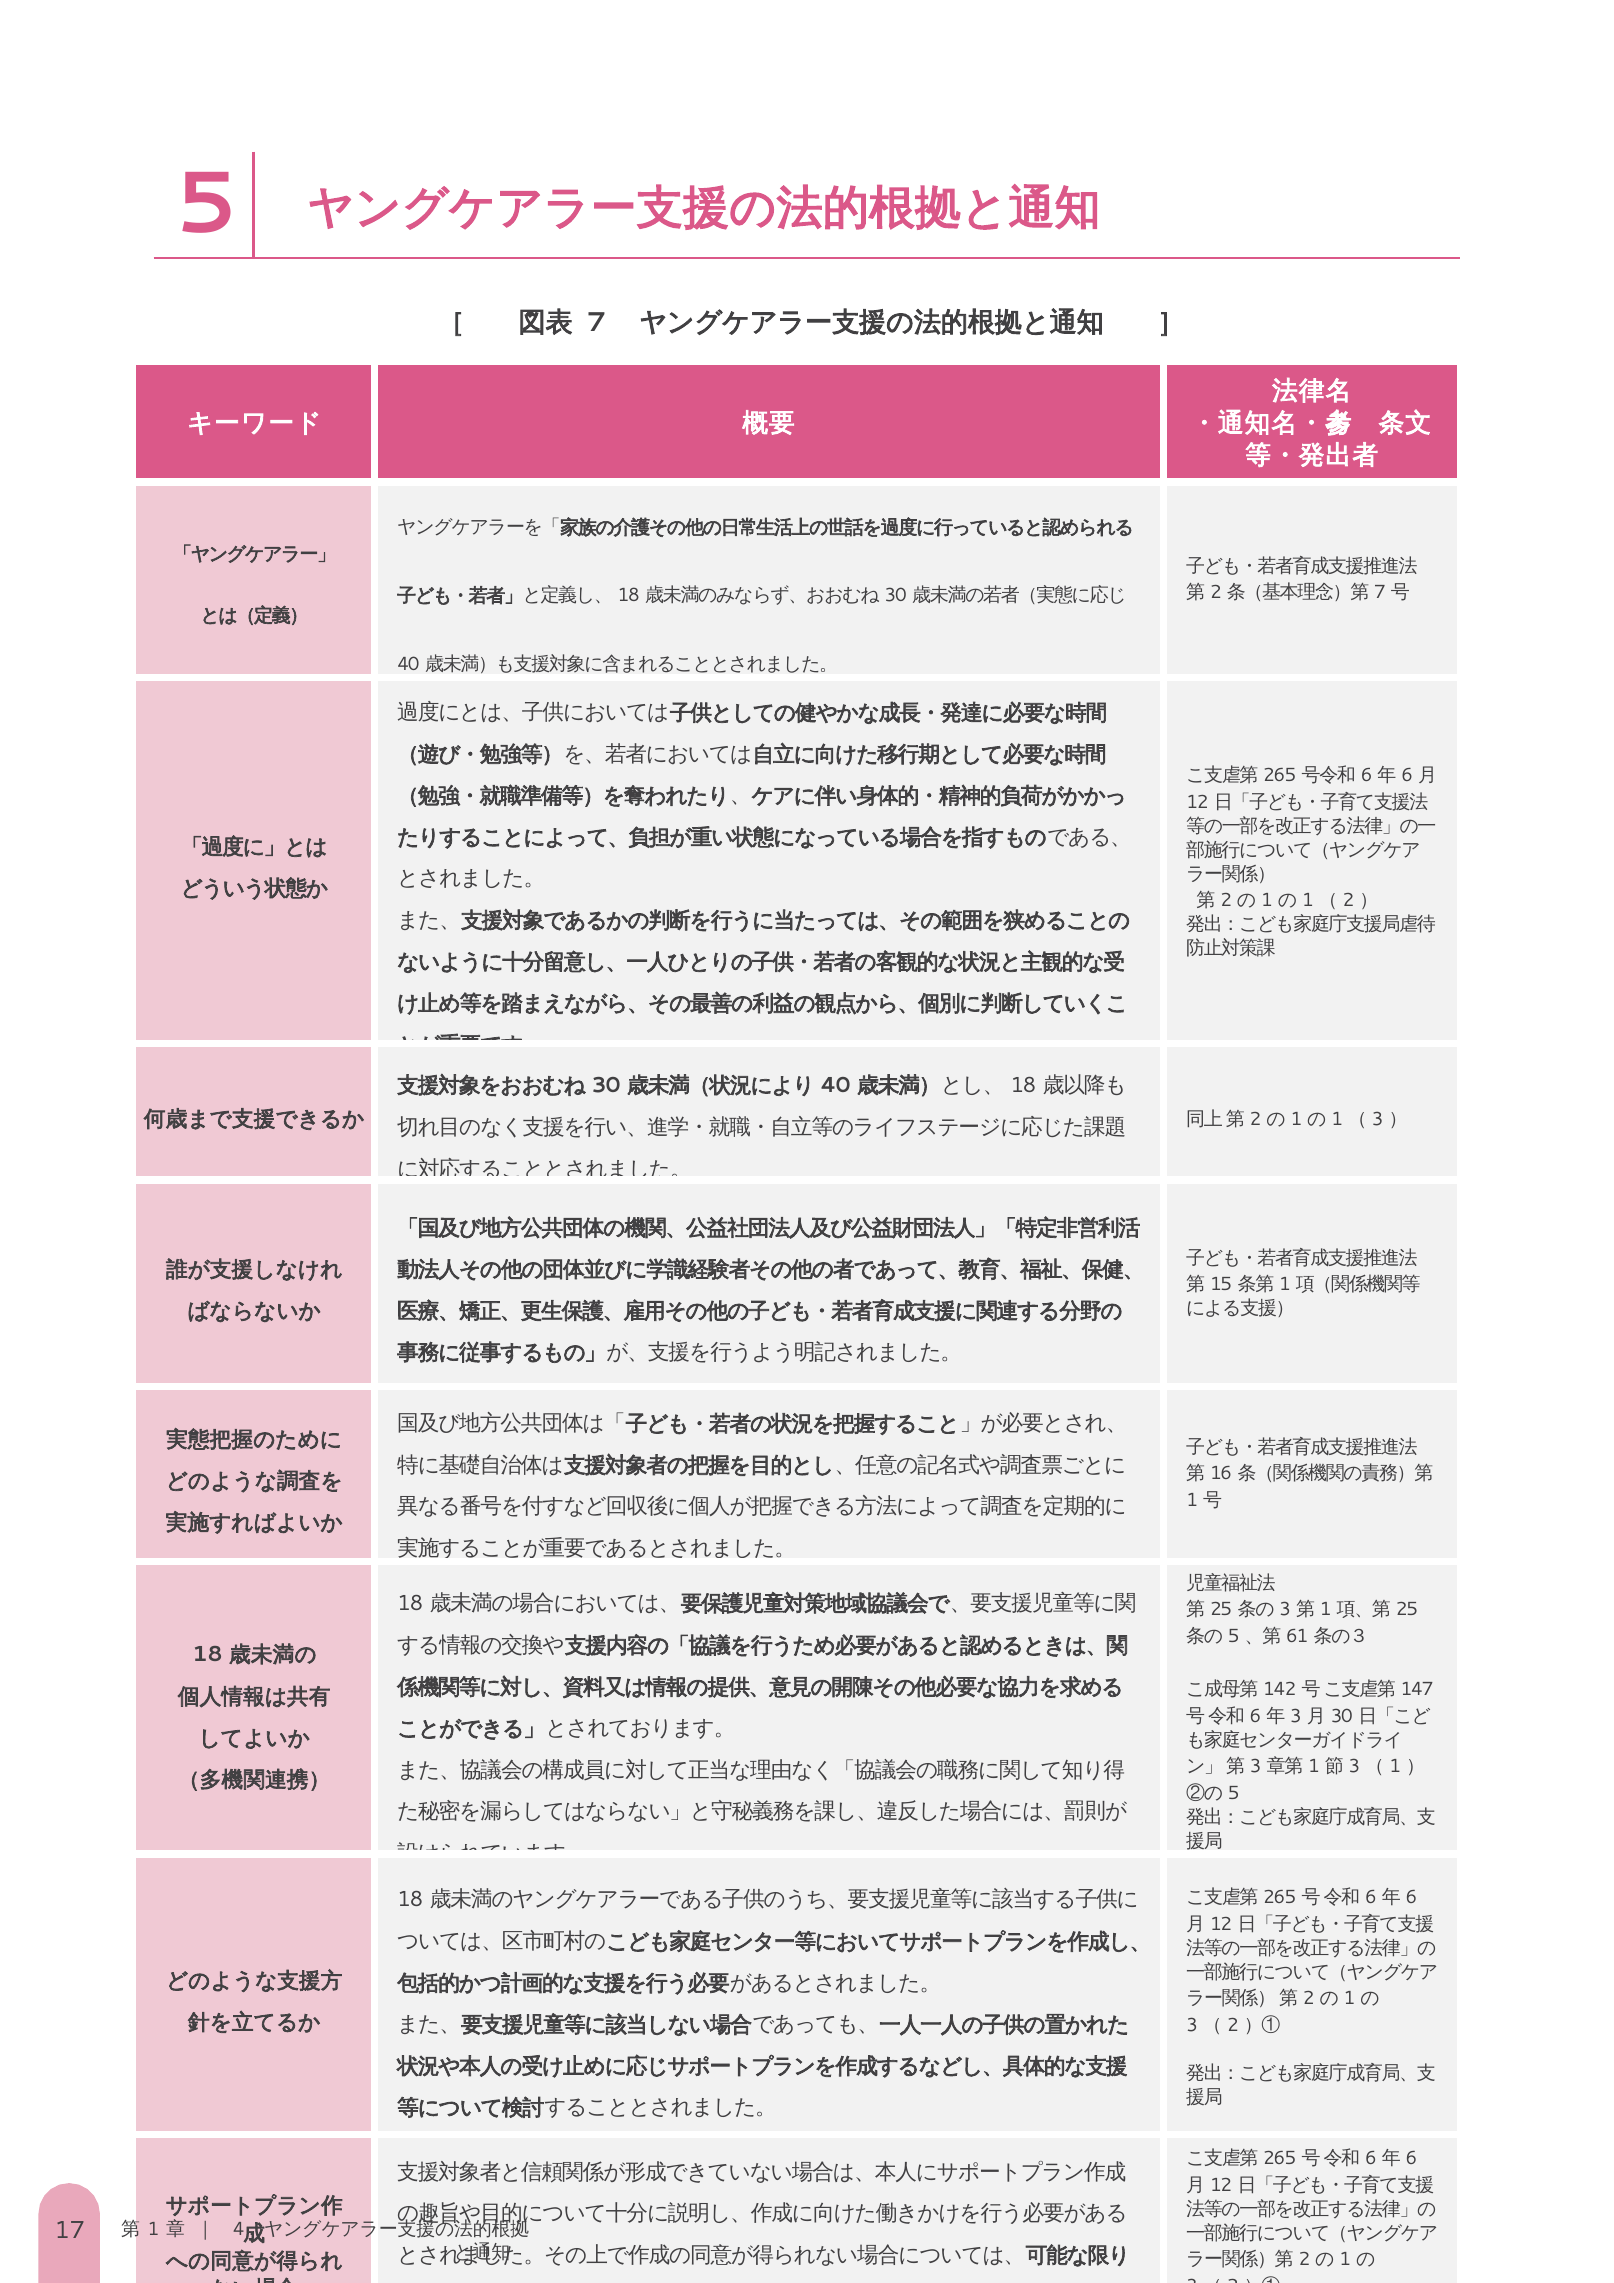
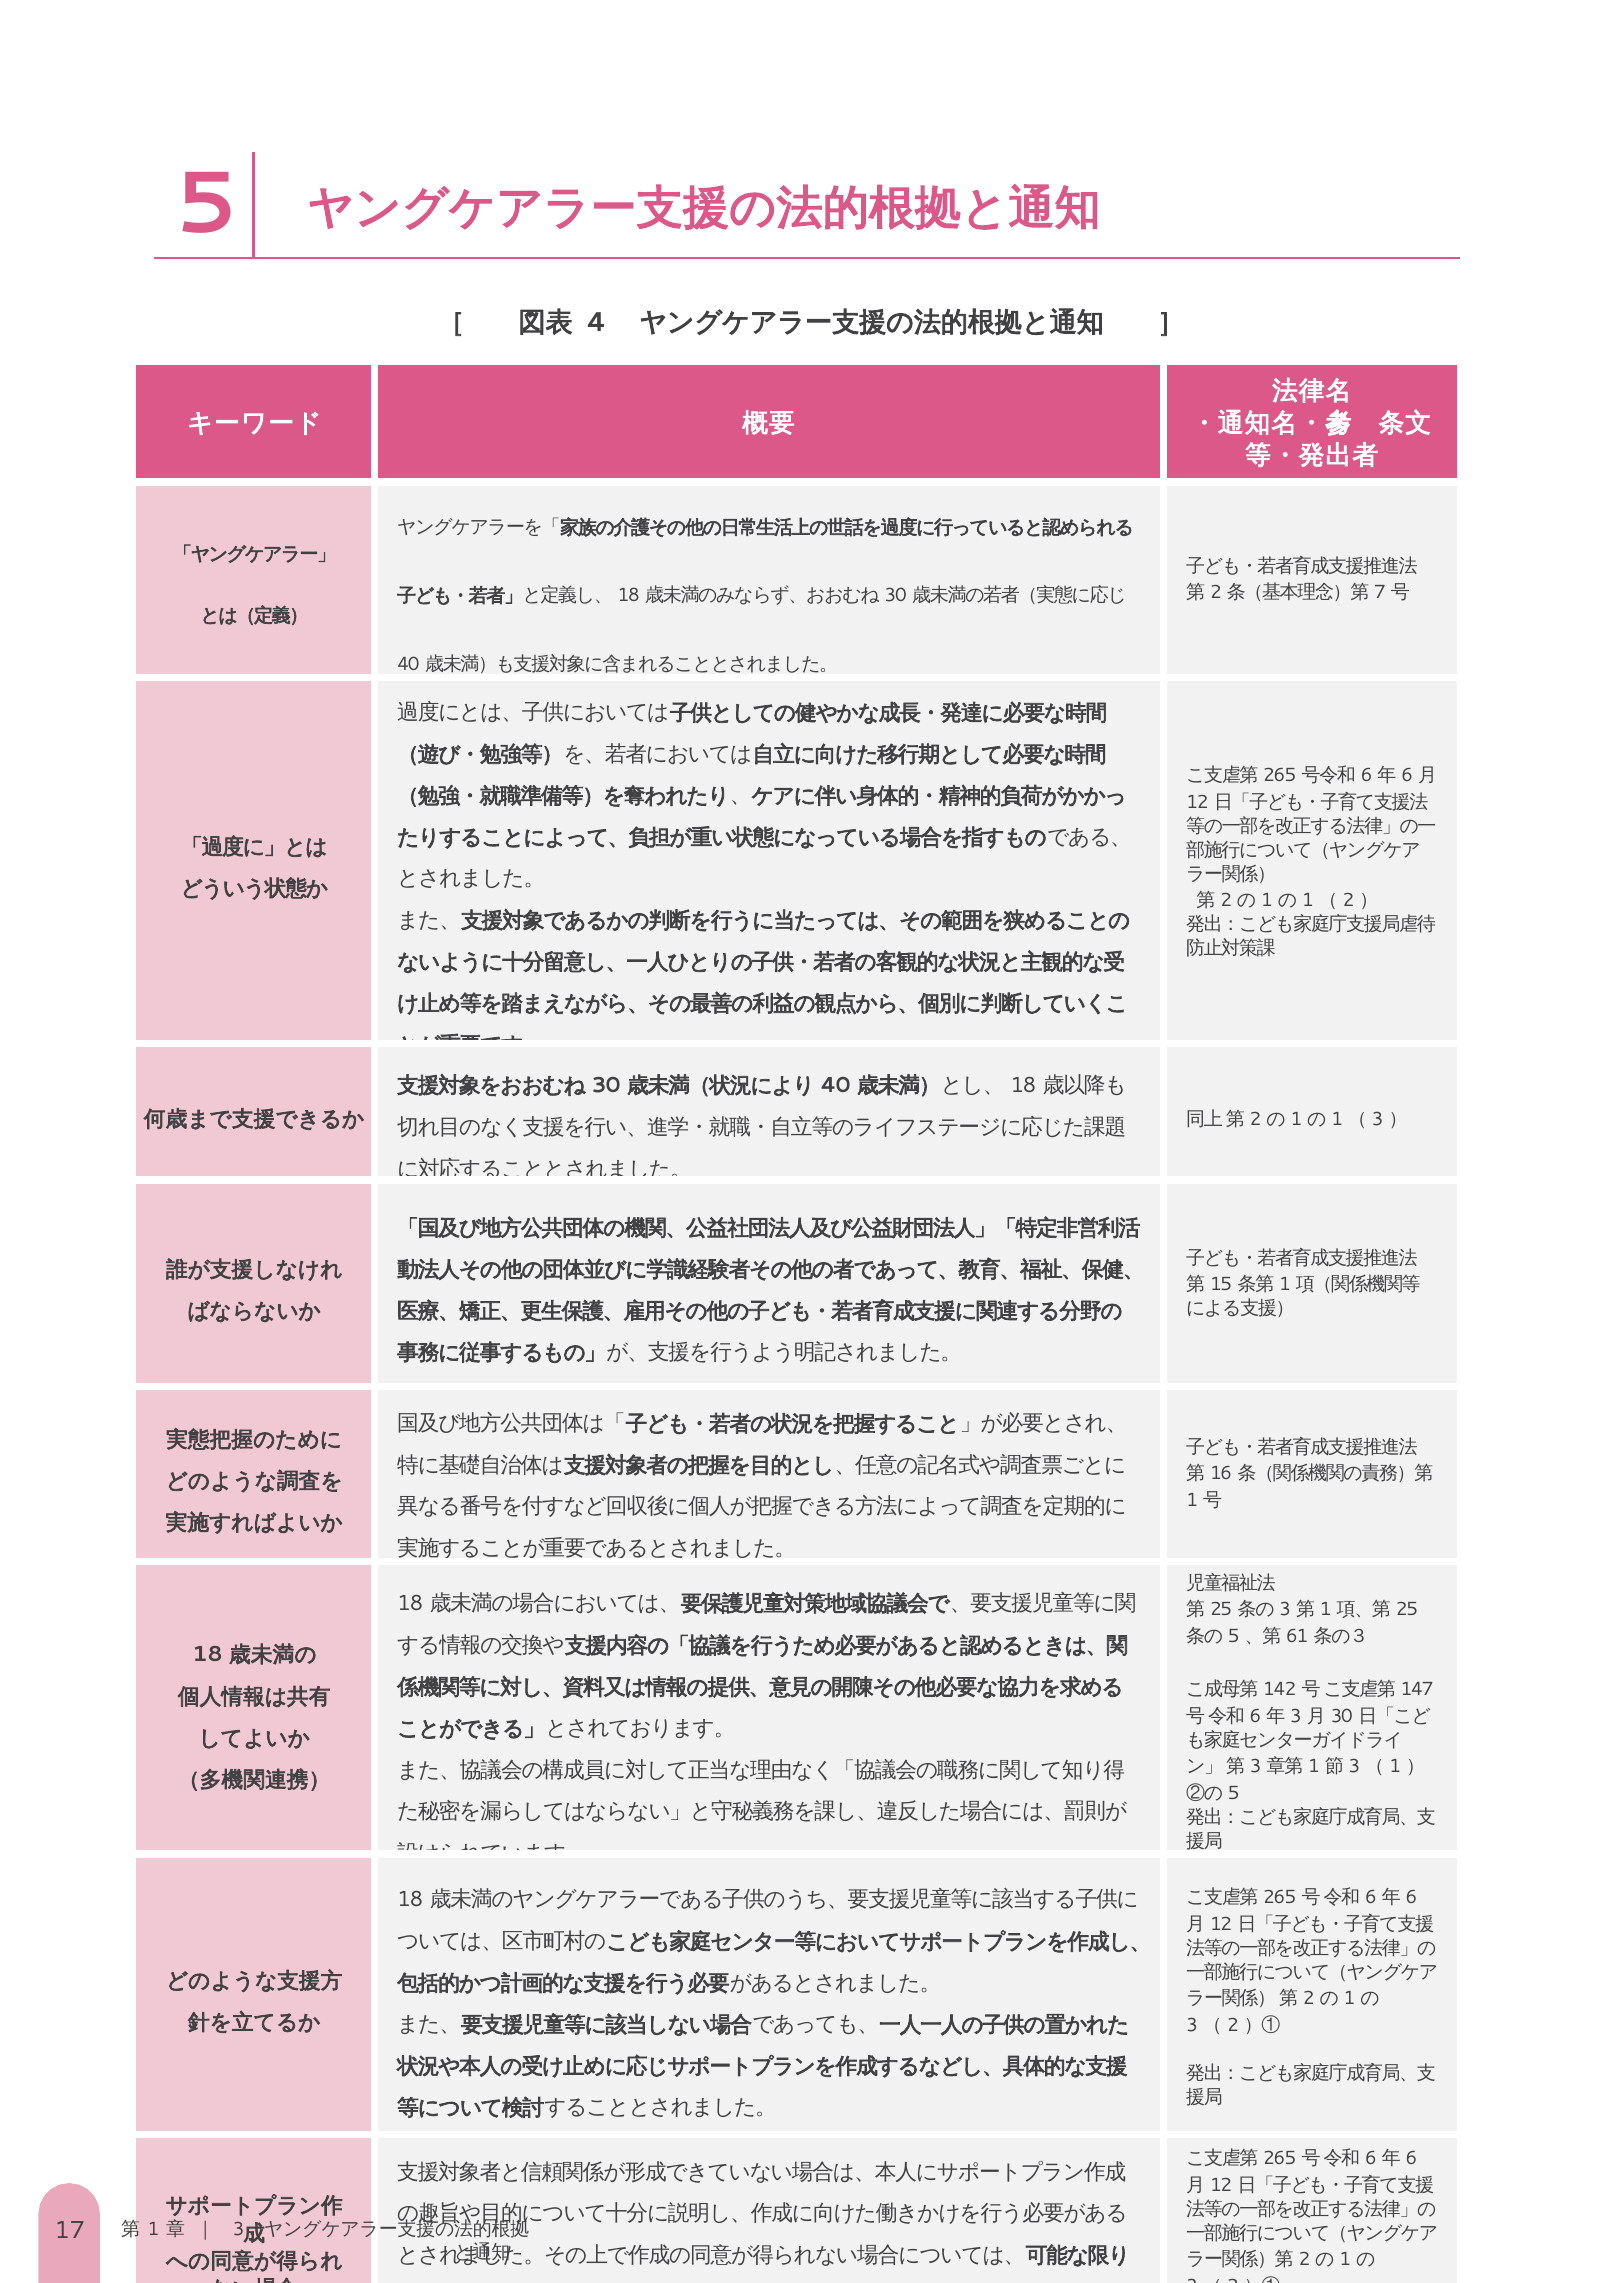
7: 7 -> 4 (597, 322)
4: 4 -> 3 (239, 2229)
